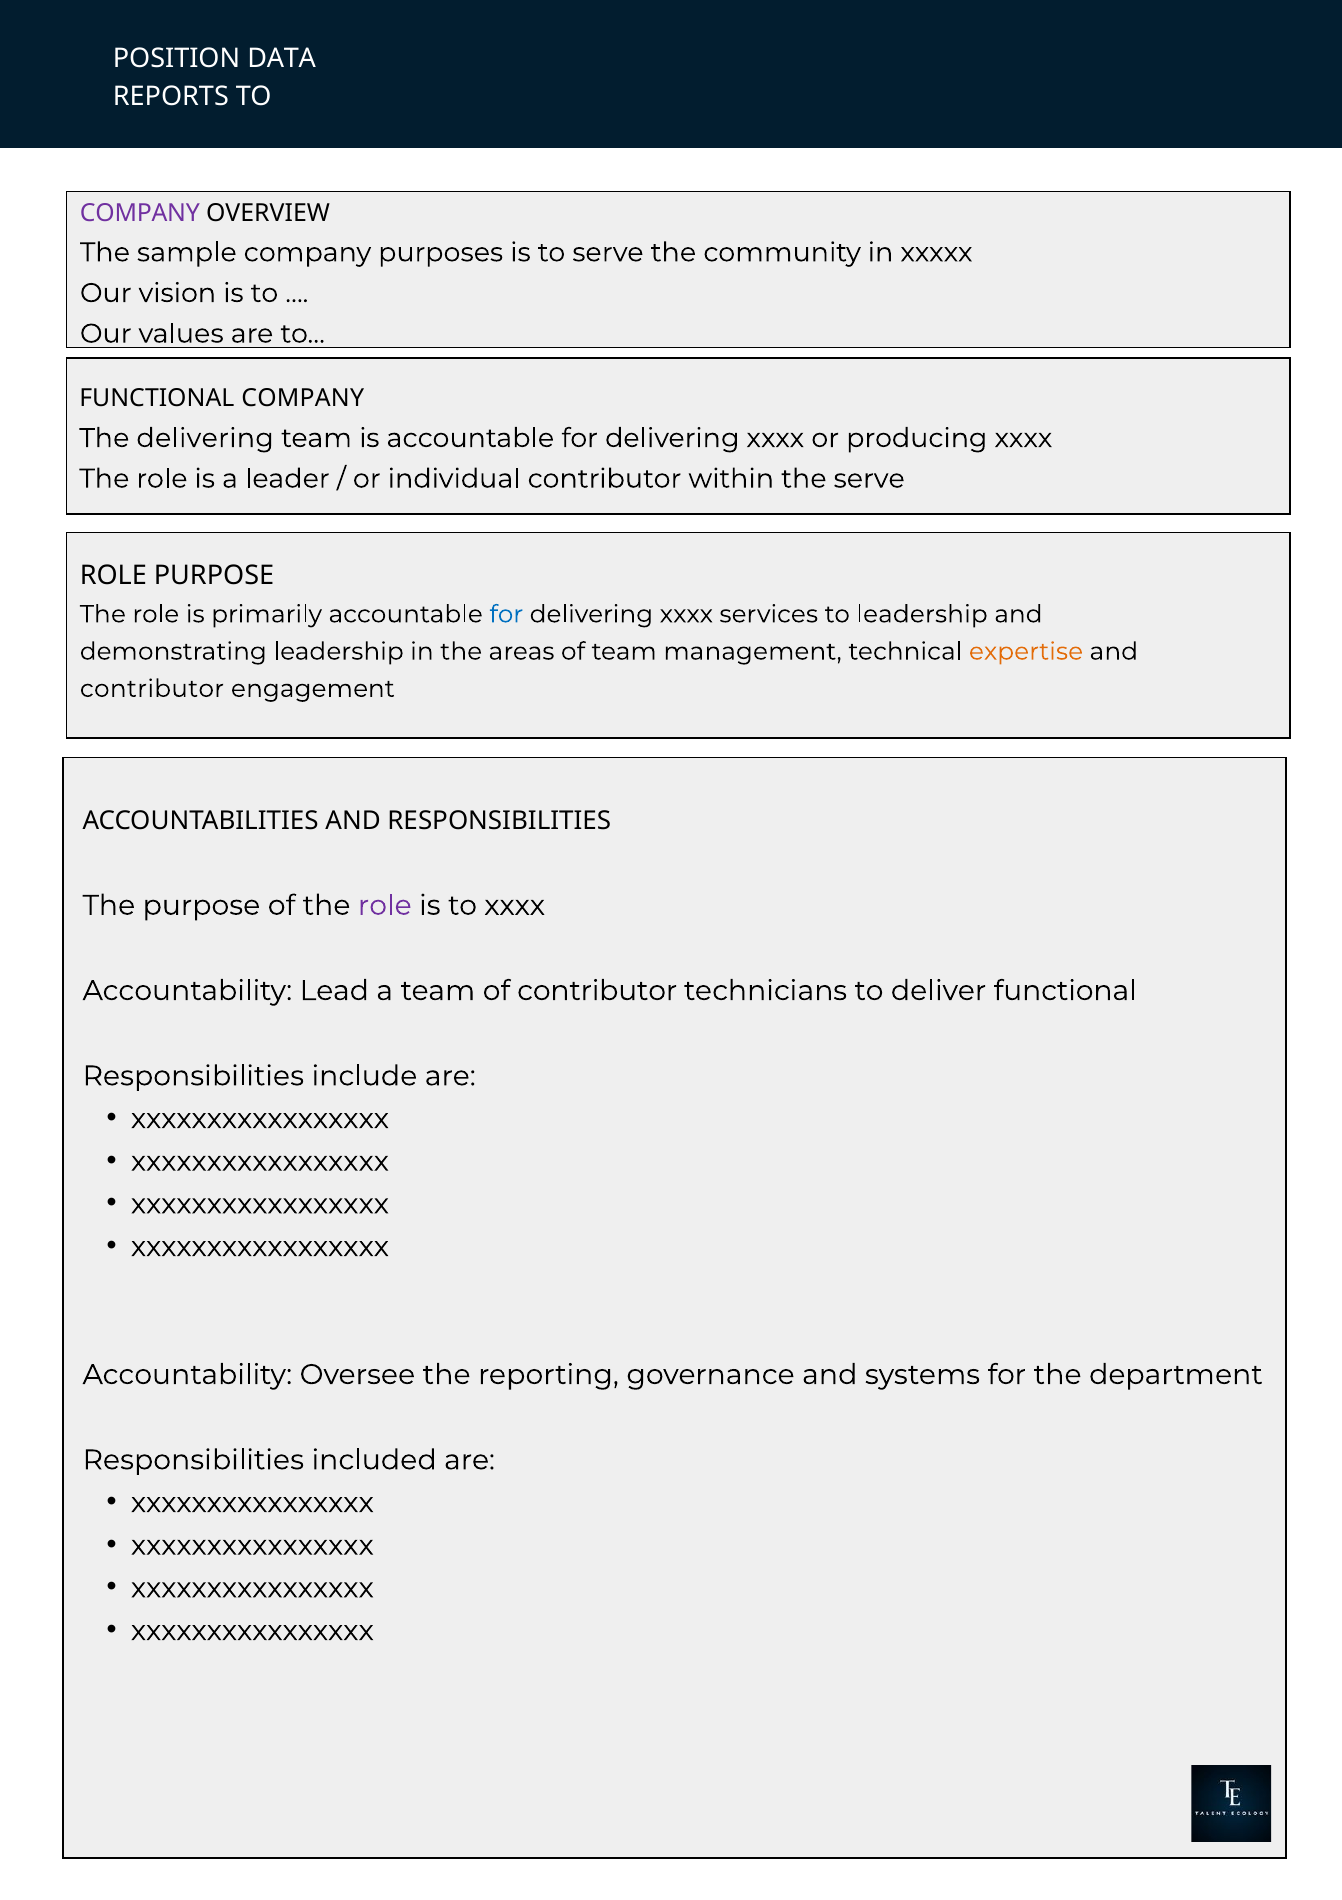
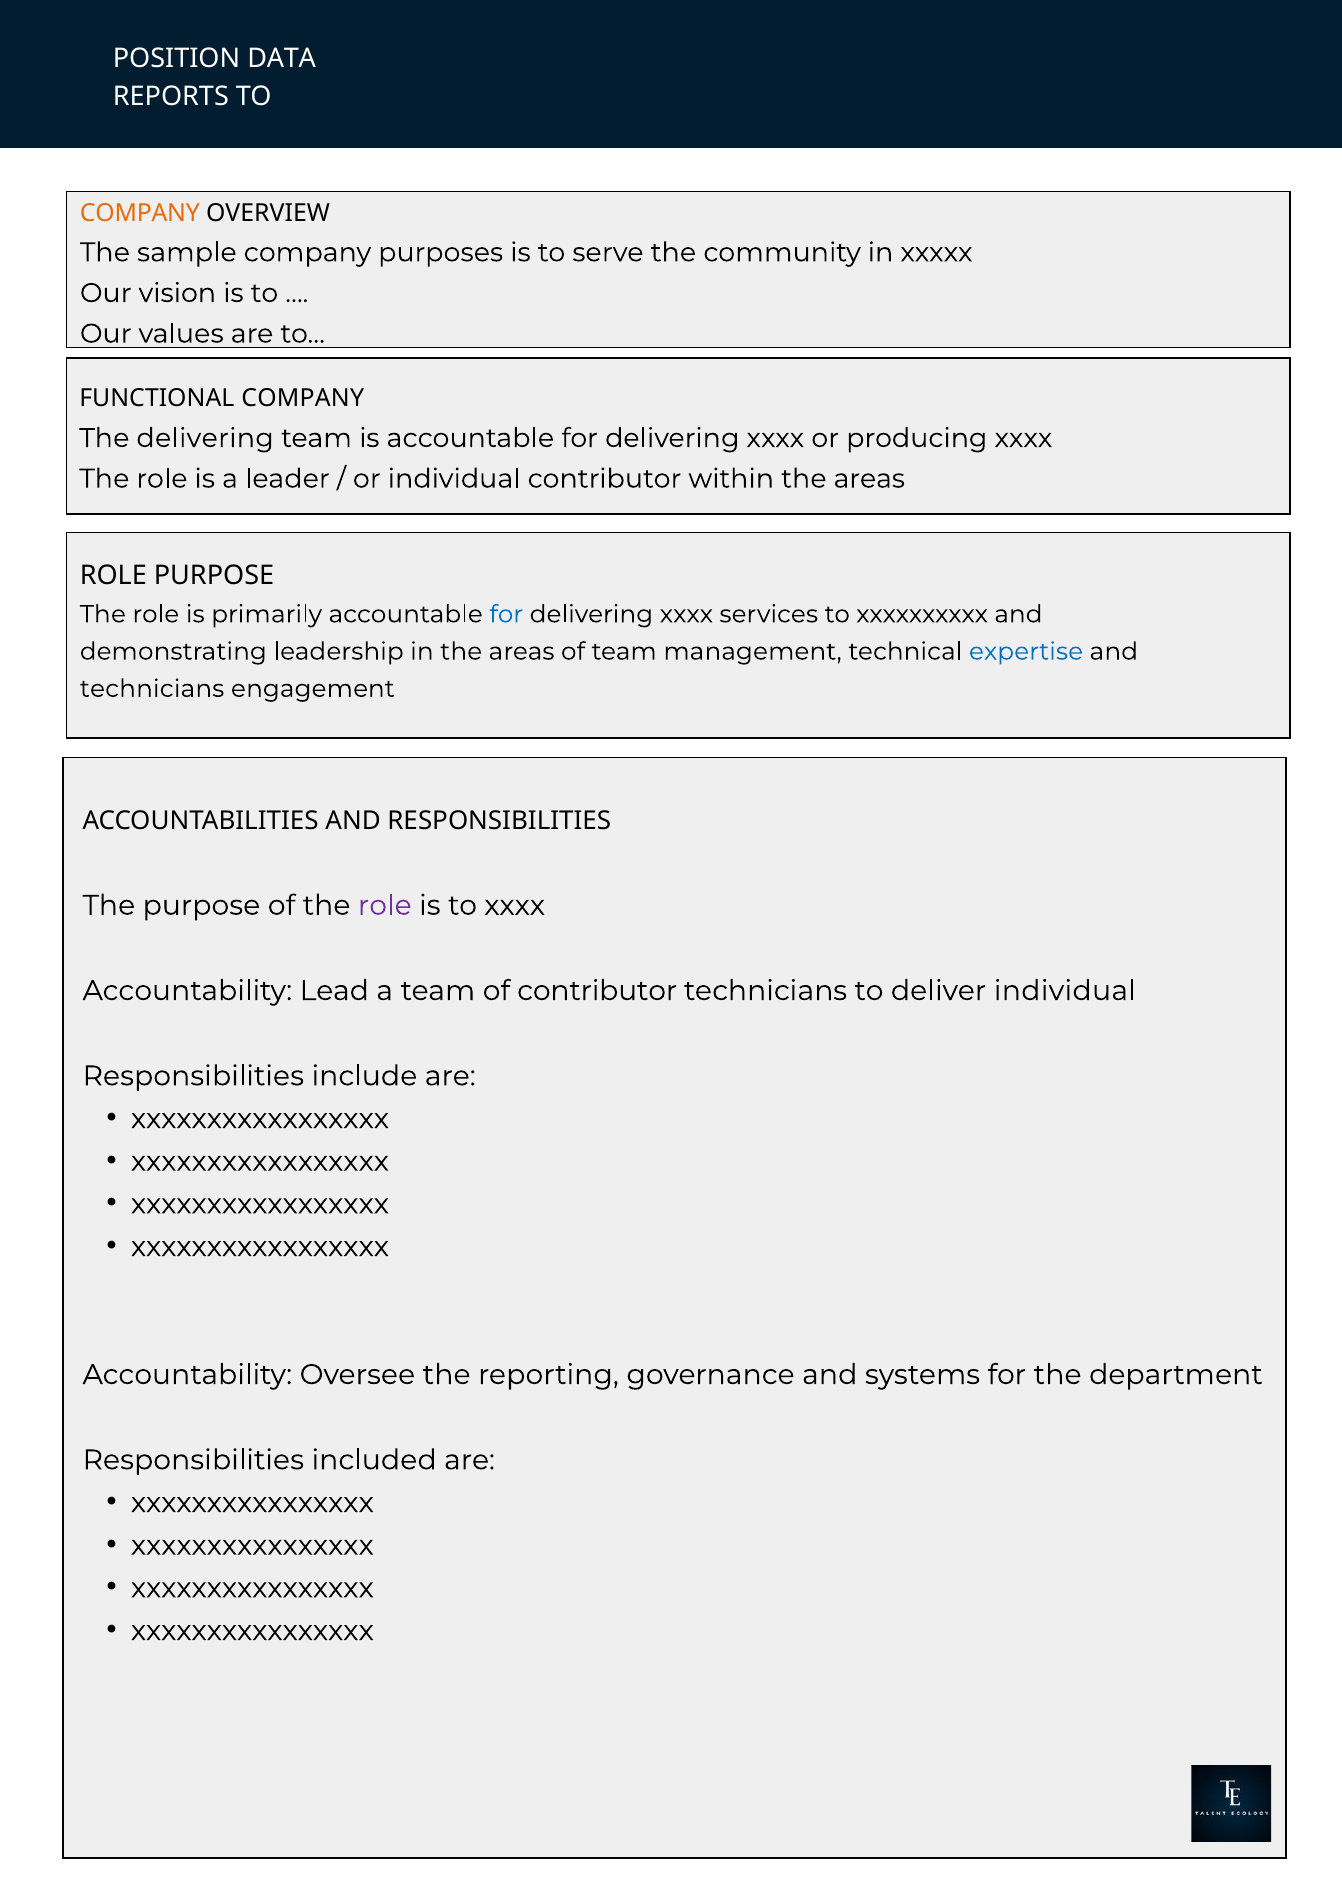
COMPANY colour: purple -> orange (140, 213)
within the serve: serve -> areas (869, 479)
to leadership: leadership -> xxxxxxxxxx (922, 614)
expertise colour: orange -> blue (1026, 651)
contributor: contributor -> technicians (152, 688)
deliver functional: functional -> individual (1065, 990)
